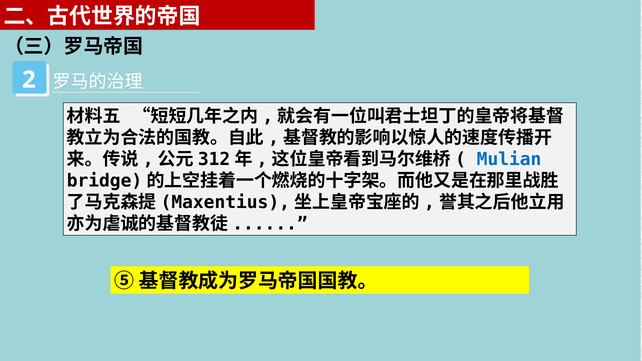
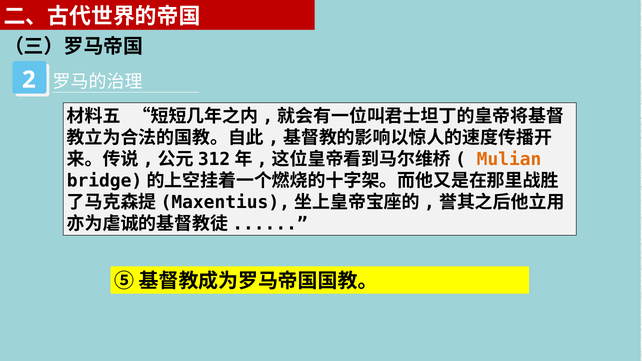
Mulian colour: blue -> orange (509, 160)
